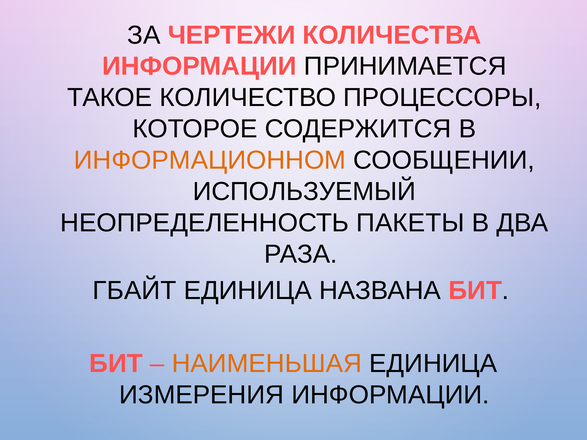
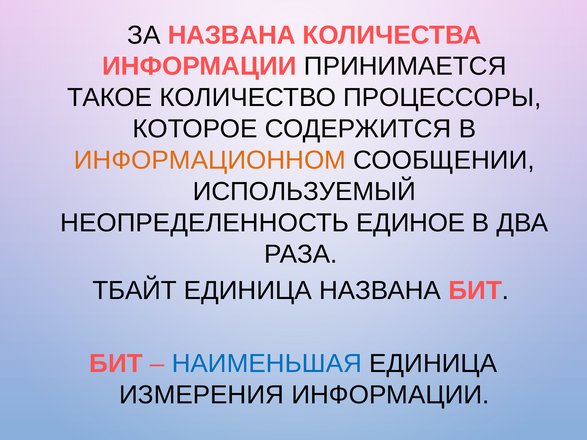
ЗА ЧЕРТЕЖИ: ЧЕРТЕЖИ -> НАЗВАНА (232, 35)
ПАКЕТЫ: ПАКЕТЫ -> ЕДИНОЕ (411, 223)
ГБАЙТ: ГБАЙТ -> ТБАЙТ (135, 291)
НАИМЕНЬШАЯ colour: orange -> blue (267, 364)
